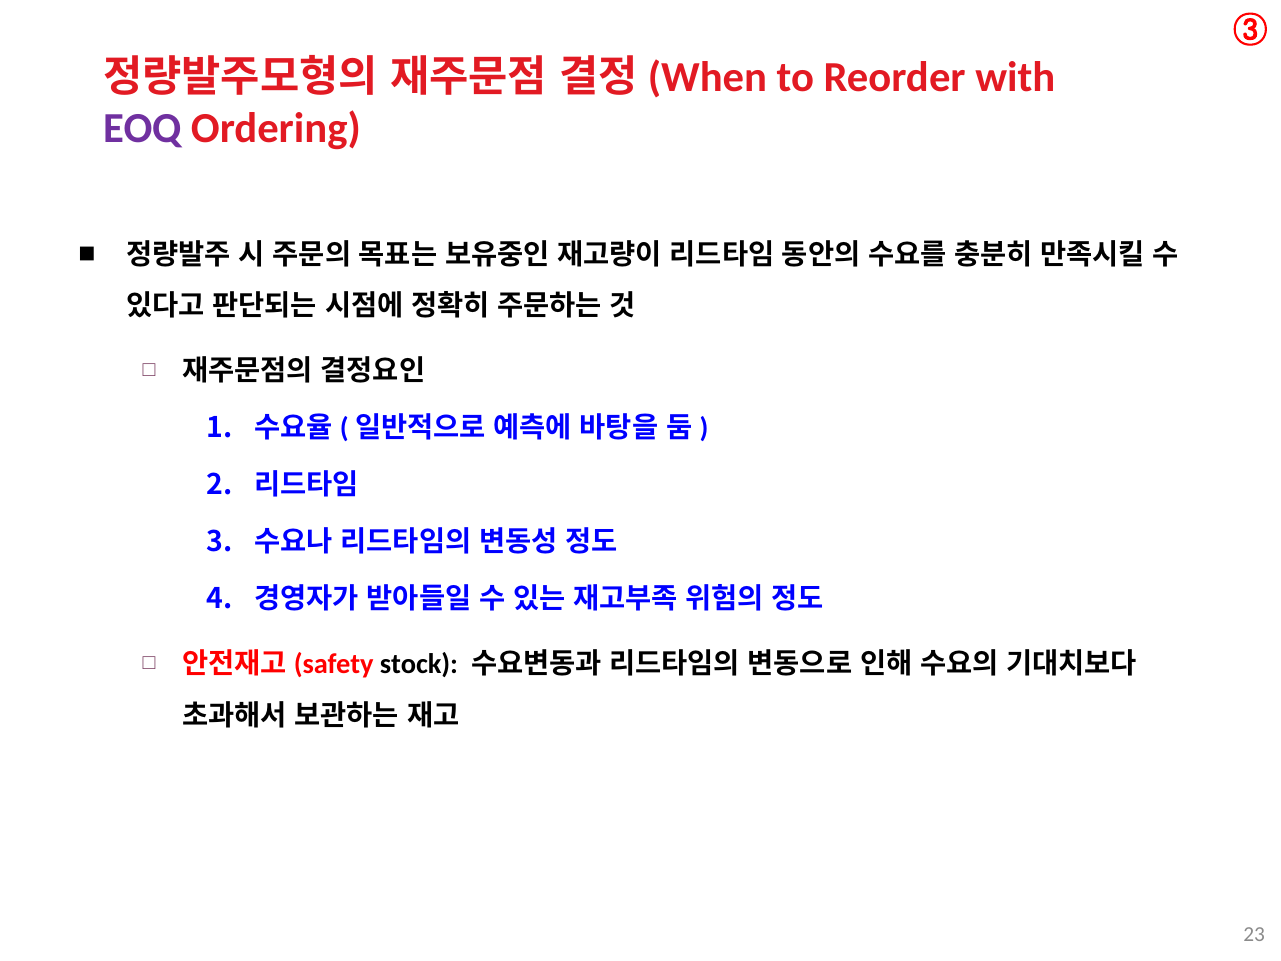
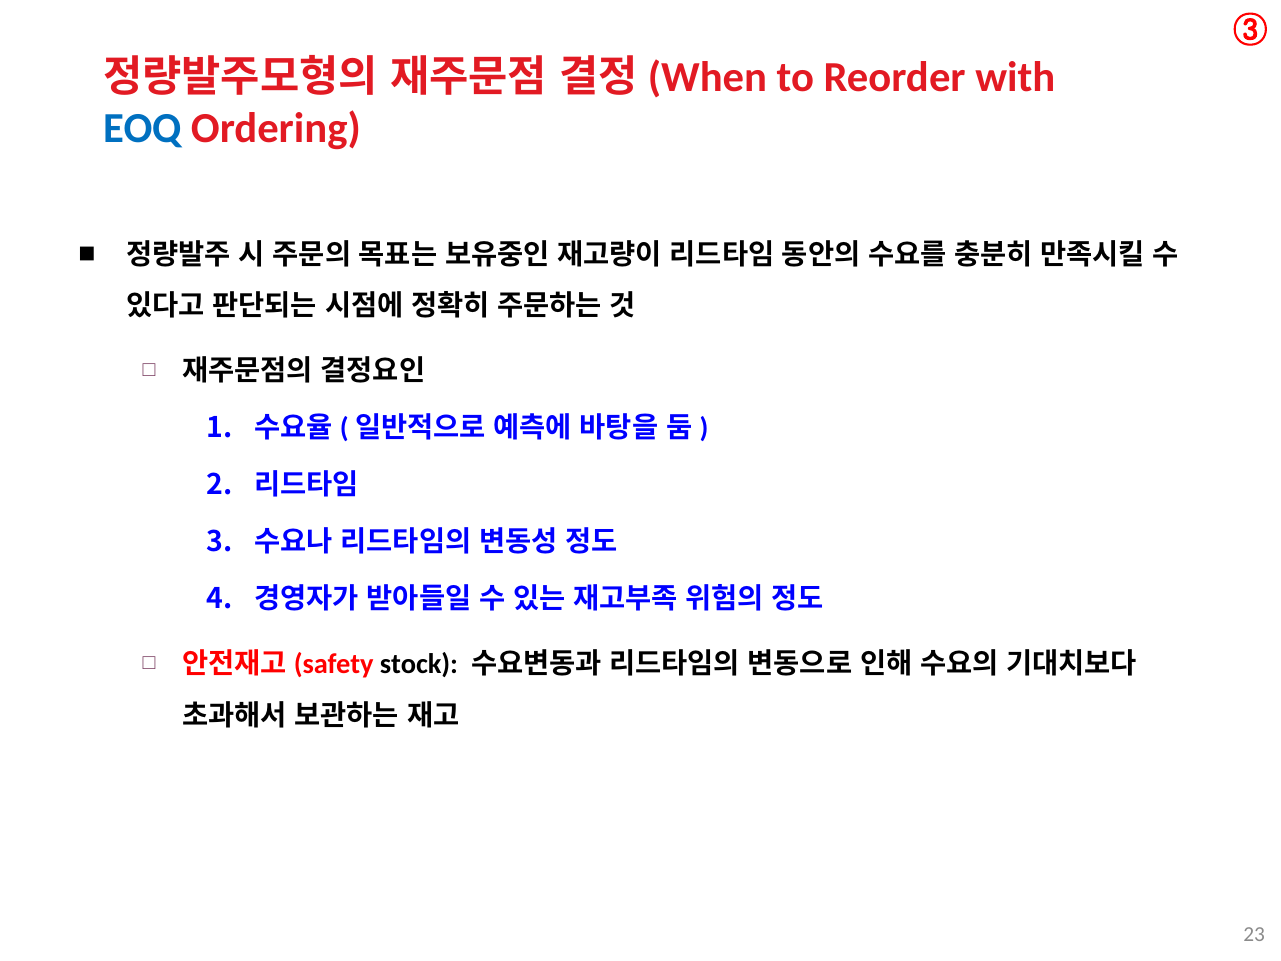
EOQ colour: purple -> blue (142, 128)
